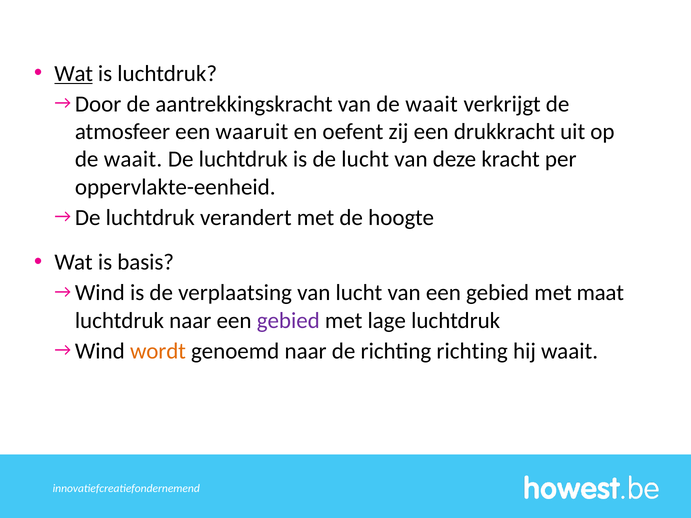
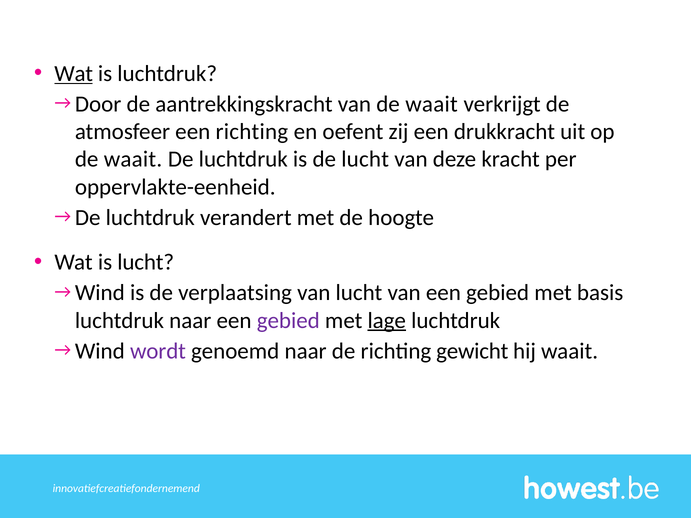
een waaruit: waaruit -> richting (252, 132)
is basis: basis -> lucht (146, 263)
maat: maat -> basis (600, 293)
lage underline: none -> present (387, 321)
wordt colour: orange -> purple (158, 351)
richting richting: richting -> gewicht (472, 351)
